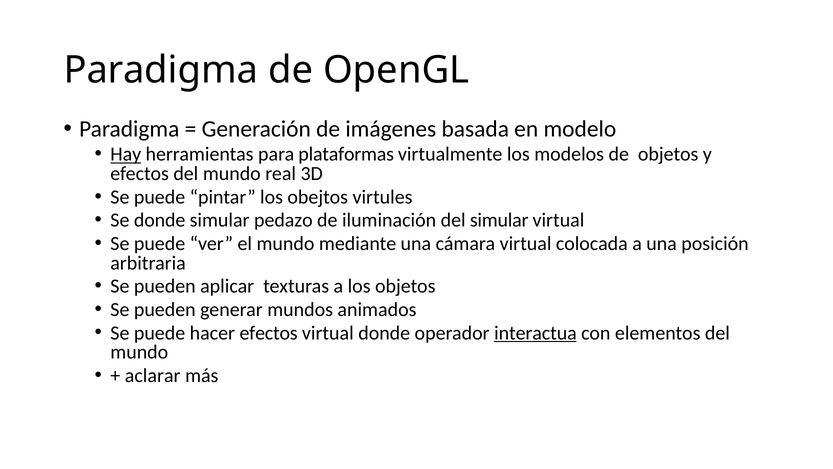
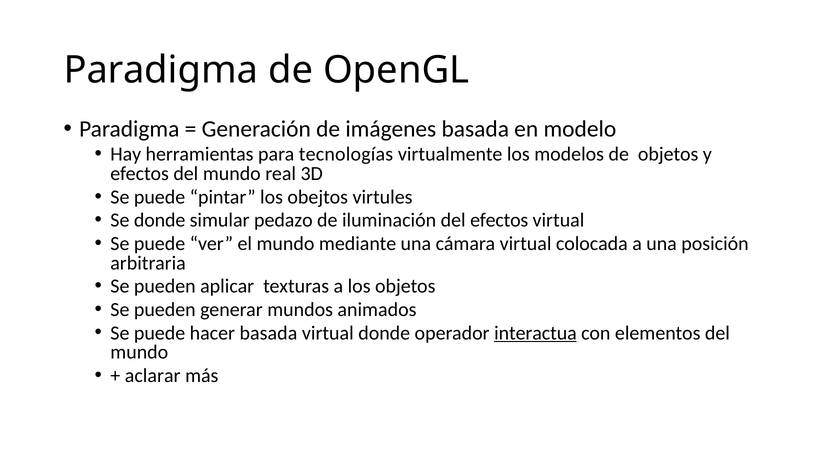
Hay underline: present -> none (126, 154)
plataformas: plataformas -> tecnologías (346, 154)
del simular: simular -> efectos (499, 220)
hacer efectos: efectos -> basada (268, 333)
